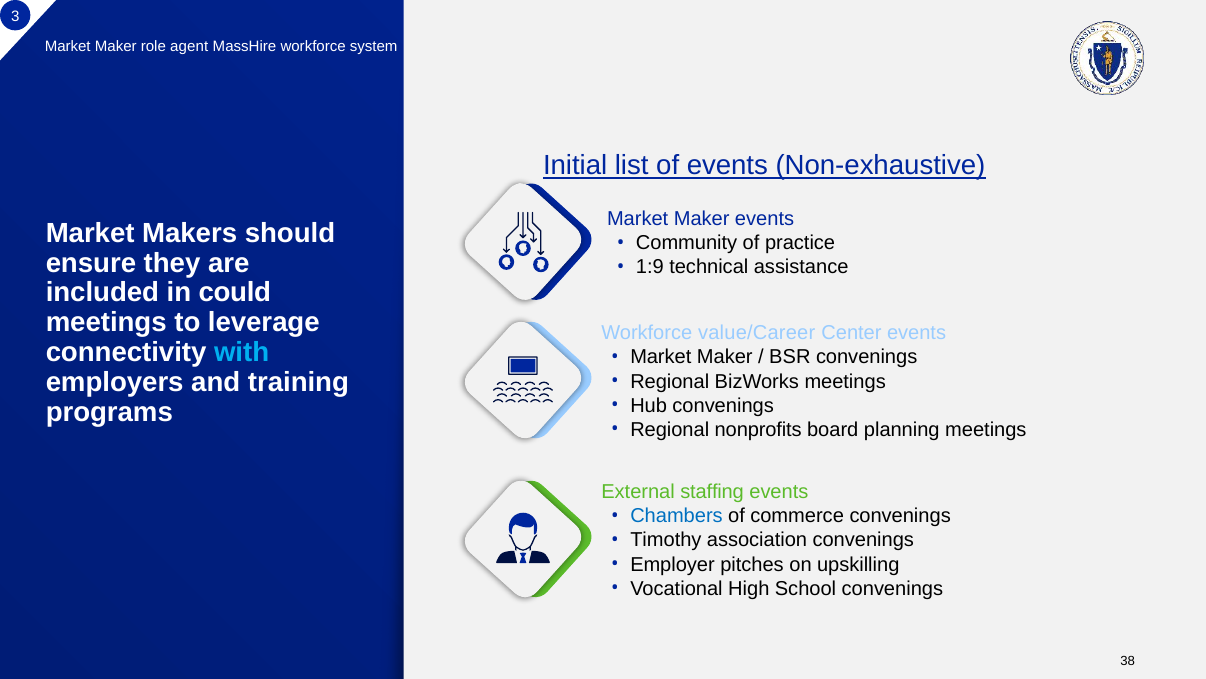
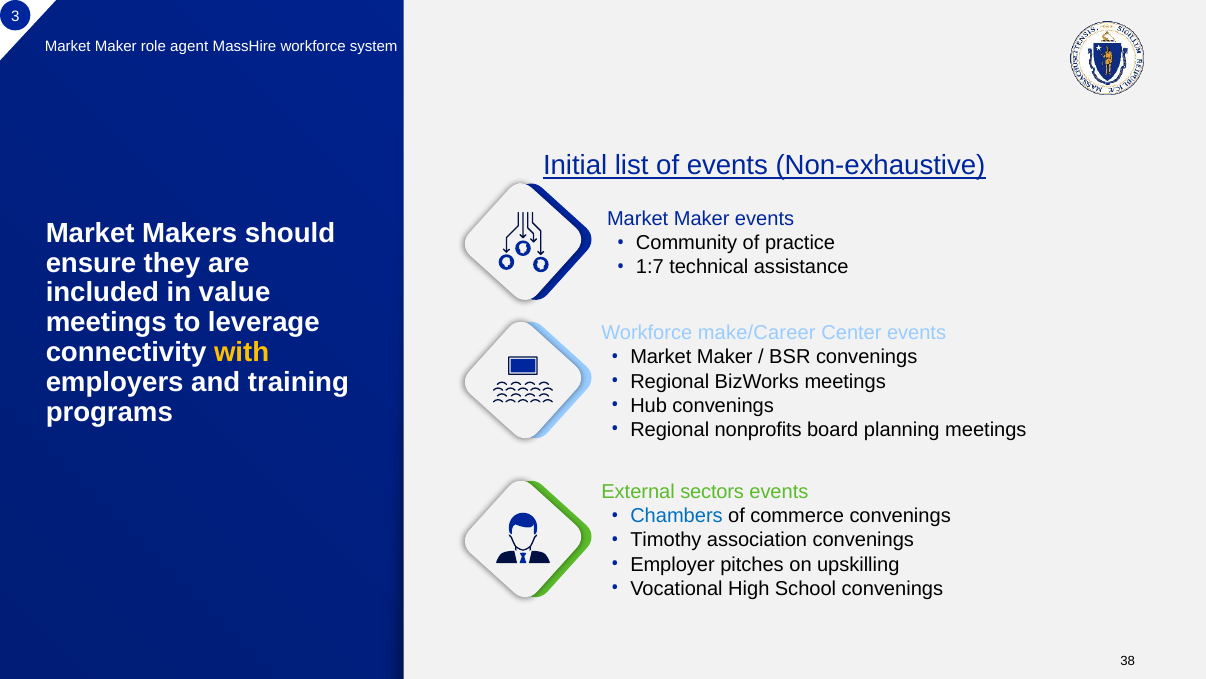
1:9: 1:9 -> 1:7 (650, 267)
could: could -> value (235, 293)
value/Career: value/Career -> make/Career (757, 333)
with colour: light blue -> yellow (242, 352)
staffing: staffing -> sectors (712, 492)
